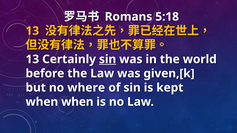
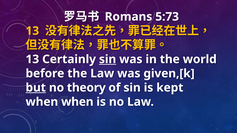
5:18: 5:18 -> 5:73 (167, 17)
but underline: none -> present (36, 88)
where: where -> theory (86, 88)
